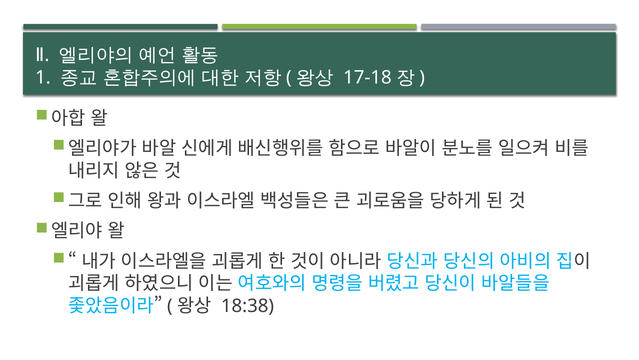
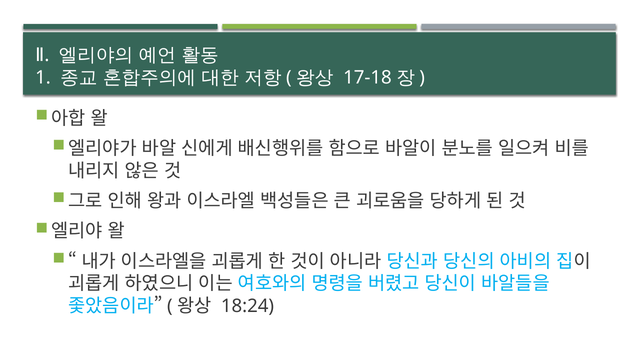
18:38: 18:38 -> 18:24 (247, 306)
